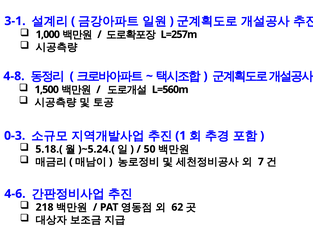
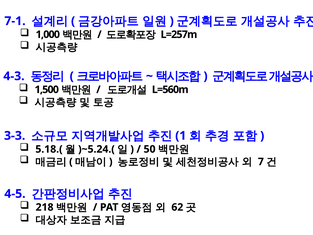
3-1: 3-1 -> 7-1 (15, 21)
4-8: 4-8 -> 4-3 (14, 76)
0-3: 0-3 -> 3-3 (15, 136)
4-6: 4-6 -> 4-5 (15, 194)
